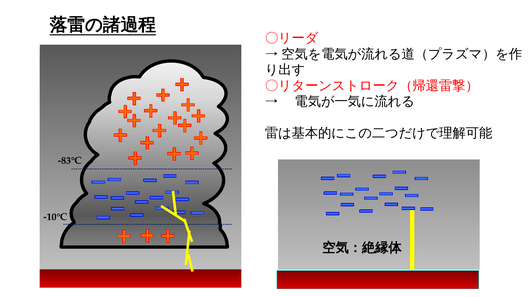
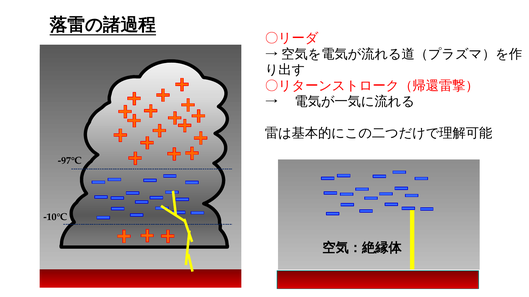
-83℃: -83℃ -> -97℃ (70, 161)
